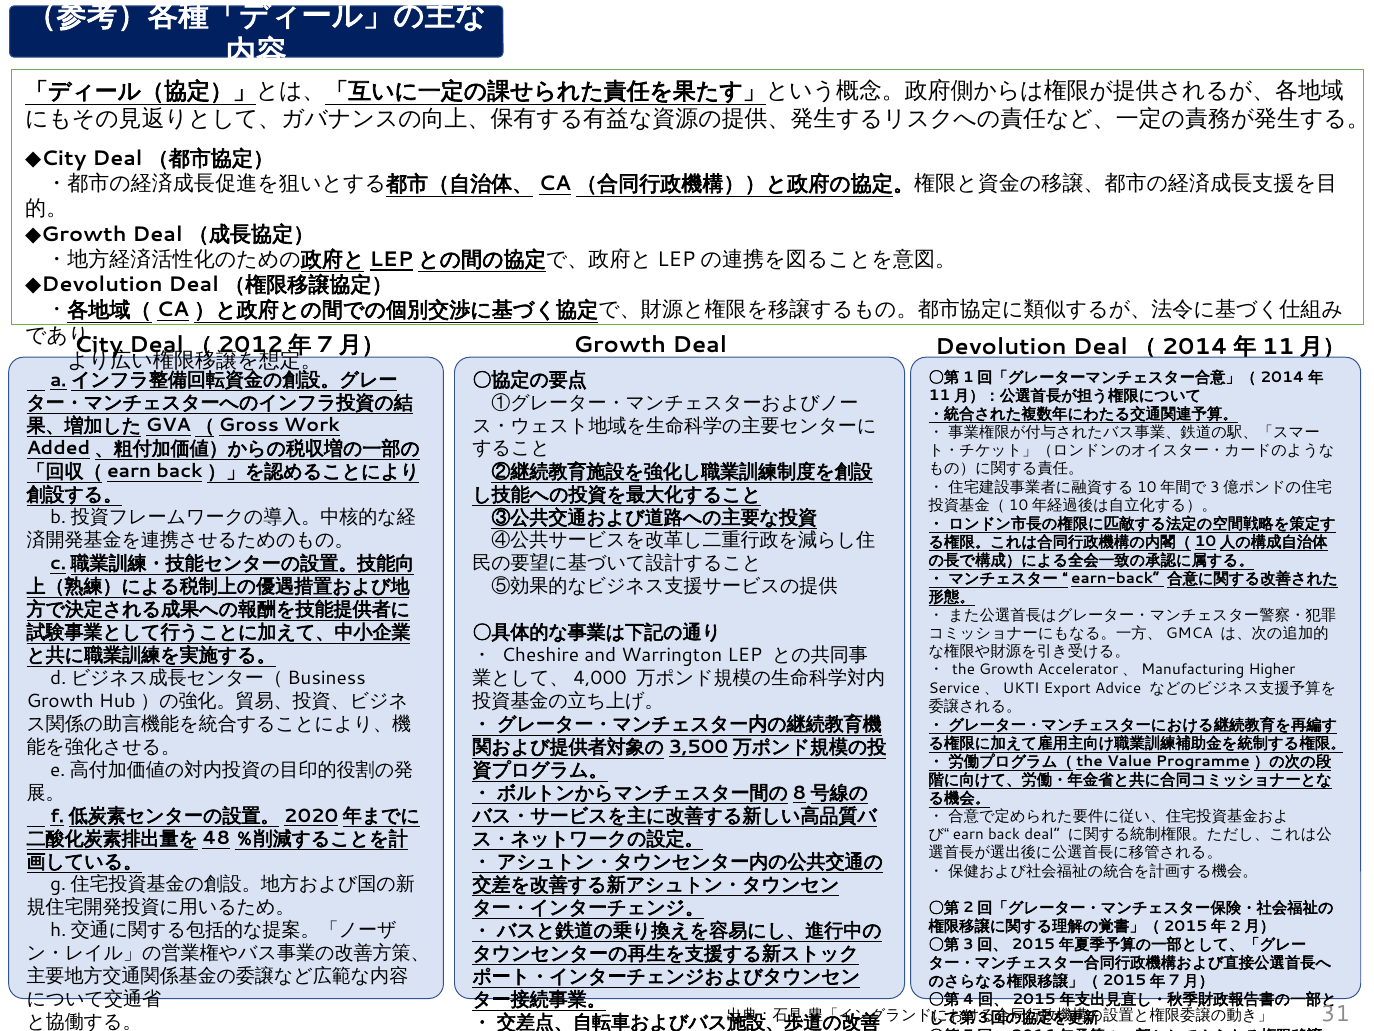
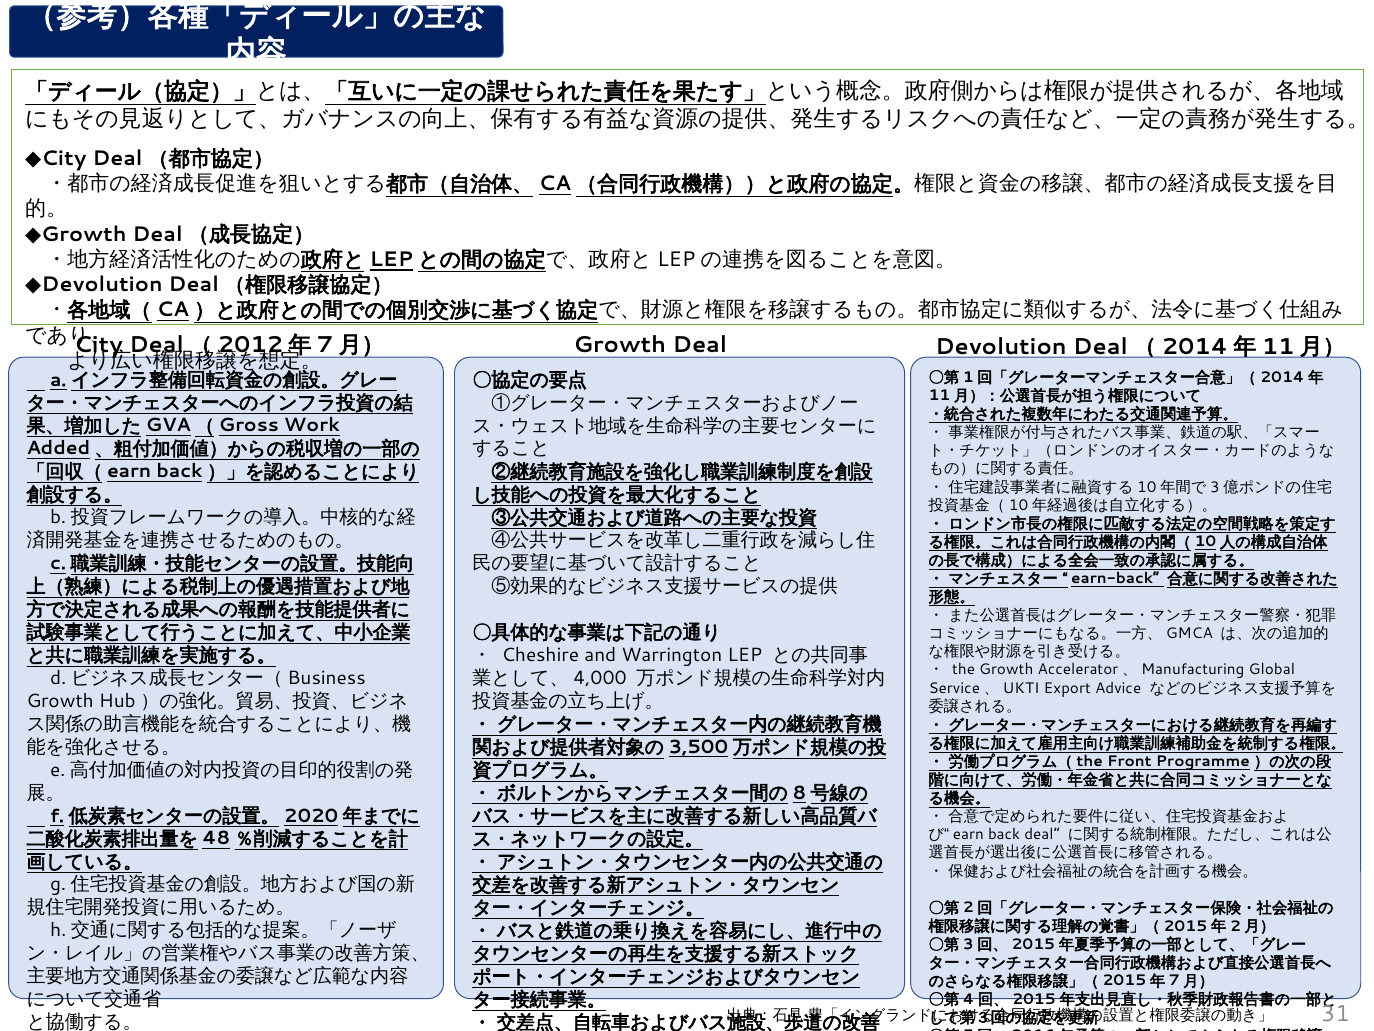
Higher: Higher -> Global (1272, 670)
Value: Value -> Front (1129, 761)
